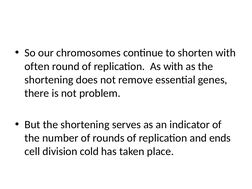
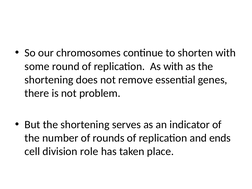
often: often -> some (37, 66)
cold: cold -> role (89, 151)
